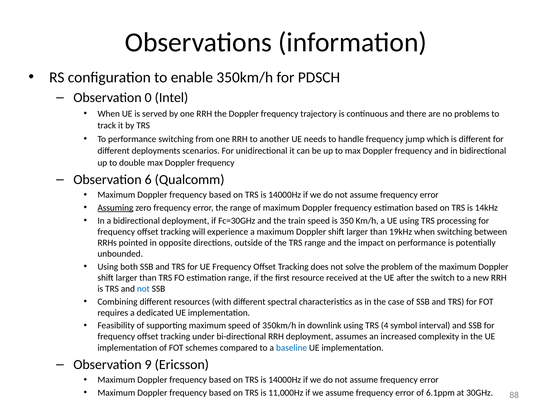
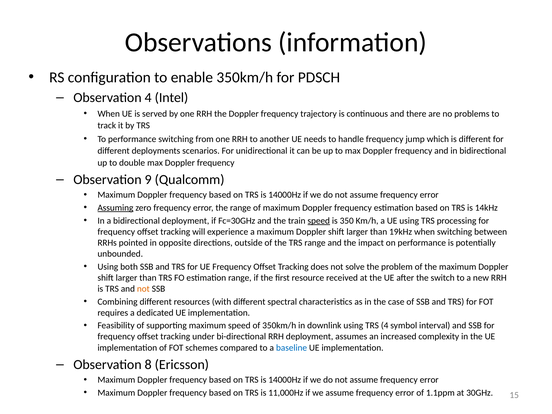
Observation 0: 0 -> 4 (148, 98)
6: 6 -> 9 (148, 180)
speed underline: none -> present (319, 221)
not colour: blue -> orange (143, 289)
9: 9 -> 8 (148, 365)
6.1ppm: 6.1ppm -> 1.1ppm (440, 393)
88: 88 -> 15 (514, 395)
